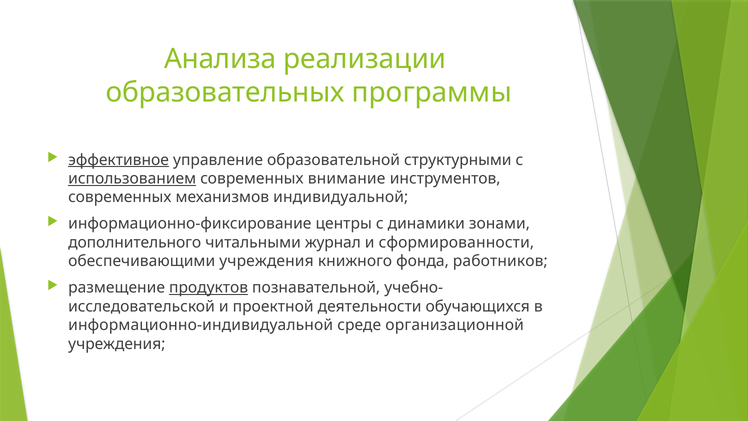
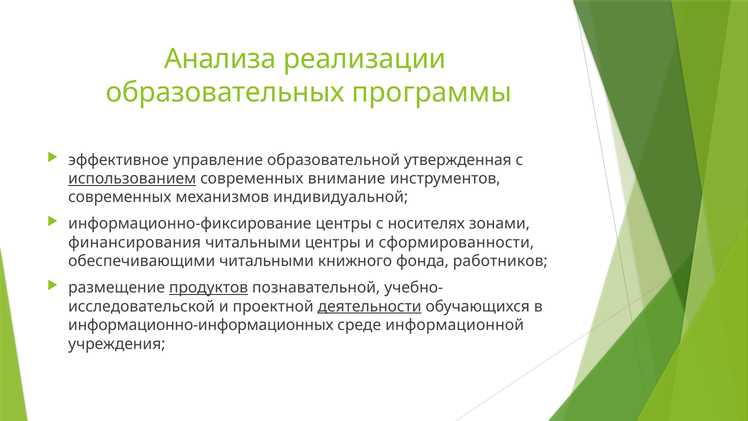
эффективное underline: present -> none (119, 160)
структурными: структурными -> утвержденная (458, 160)
динамики: динамики -> носителях (426, 224)
дополнительного: дополнительного -> финансирования (135, 242)
читальными журнал: журнал -> центры (333, 242)
обеспечивающими учреждения: учреждения -> читальными (267, 261)
деятельности underline: none -> present (370, 306)
информационно-индивидуальной: информационно-индивидуальной -> информационно-информационных (201, 325)
организационной: организационной -> информационной (455, 325)
